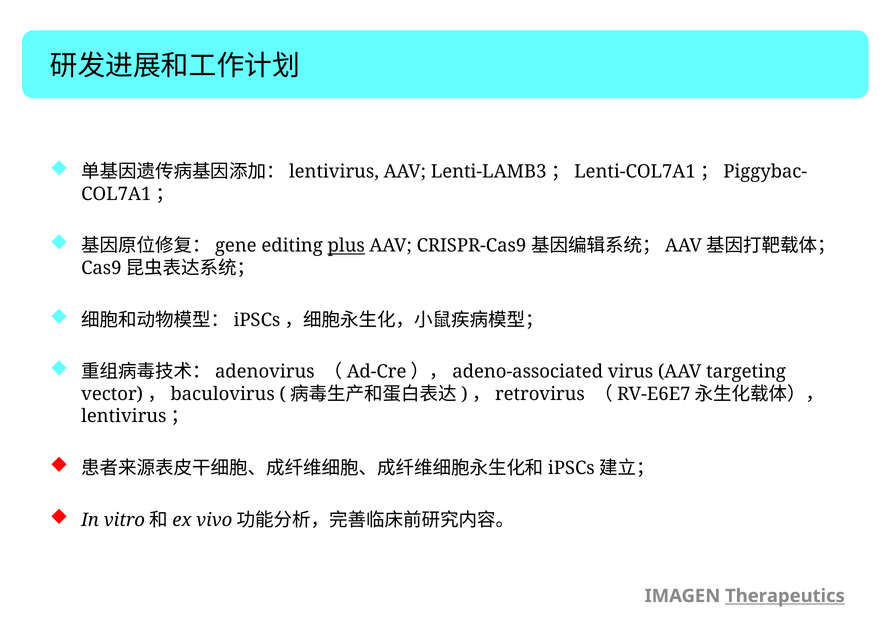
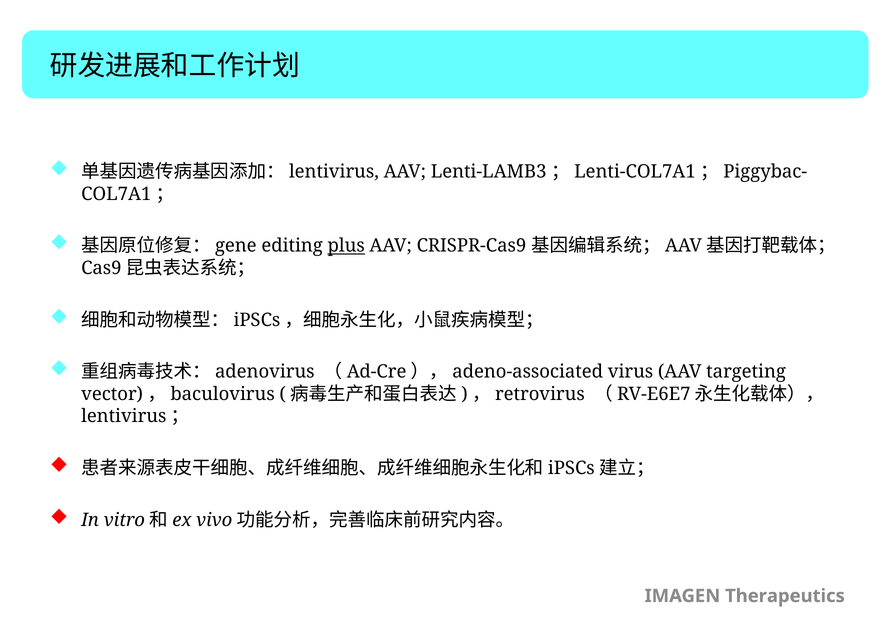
Therapeutics underline: present -> none (785, 596)
